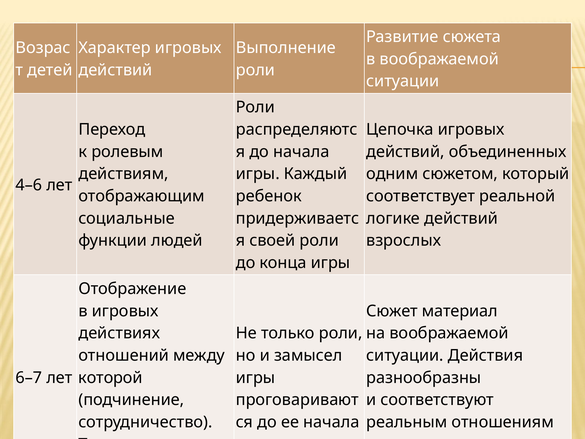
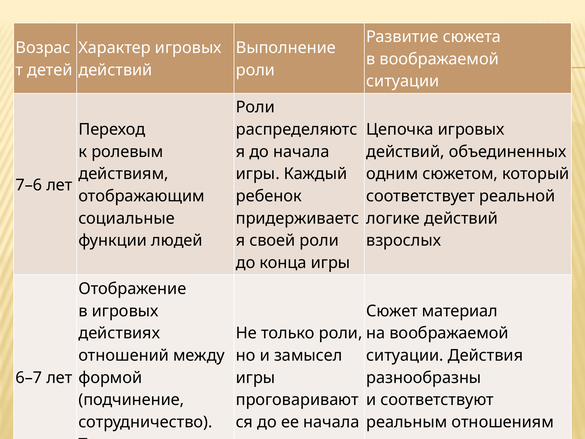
4–6: 4–6 -> 7–6 (29, 185)
которой: которой -> формой (110, 377)
